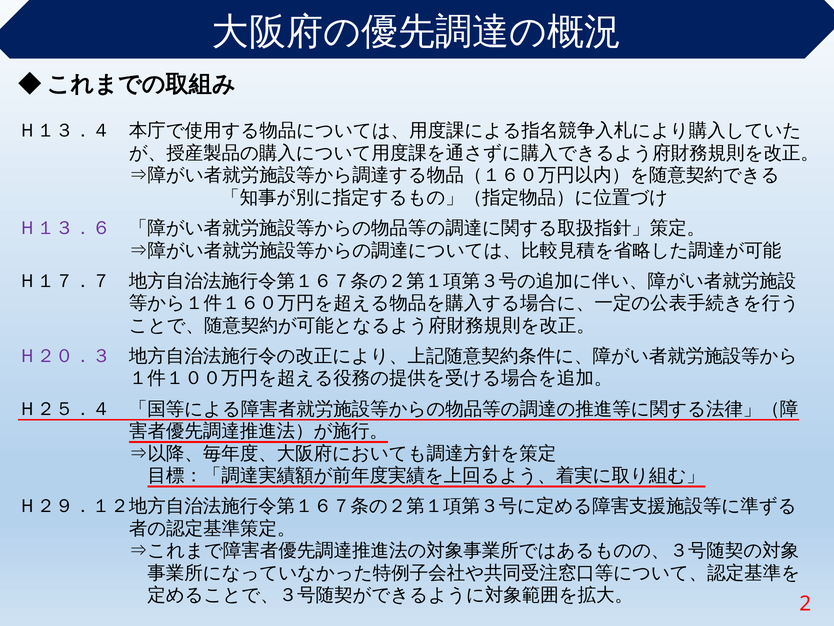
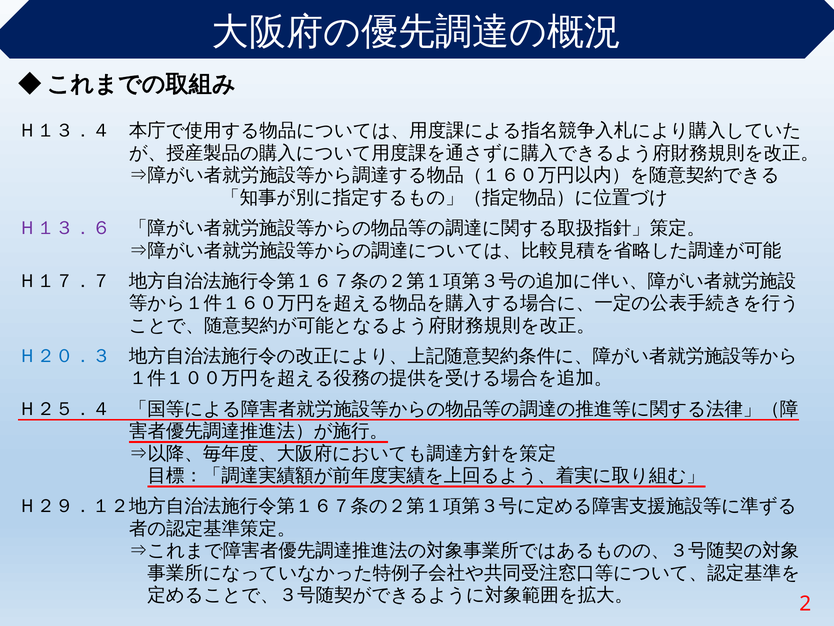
Ｈ２０．３ colour: purple -> blue (64, 356)
